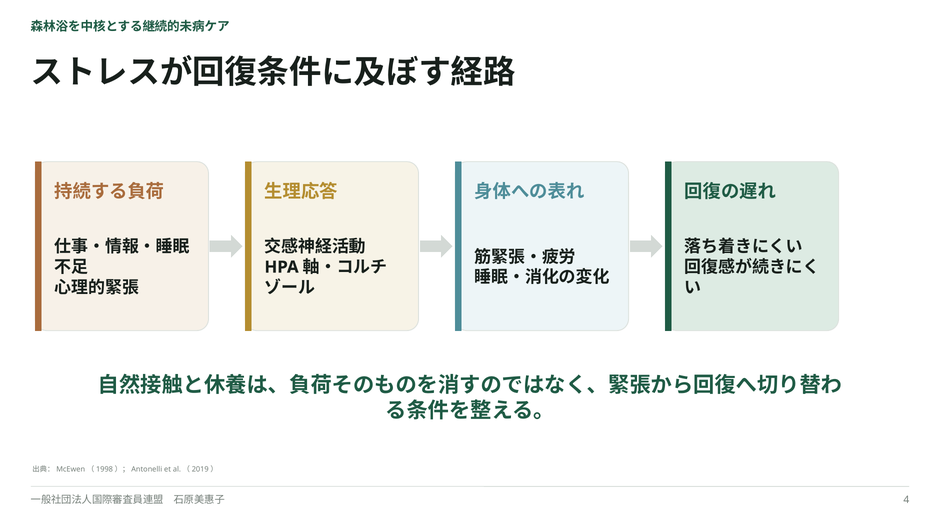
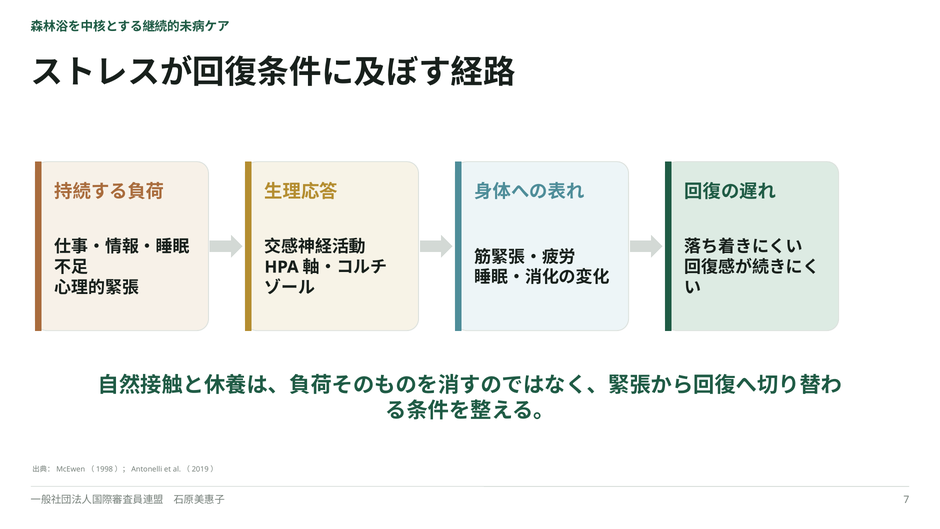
4: 4 -> 7 (906, 500)
